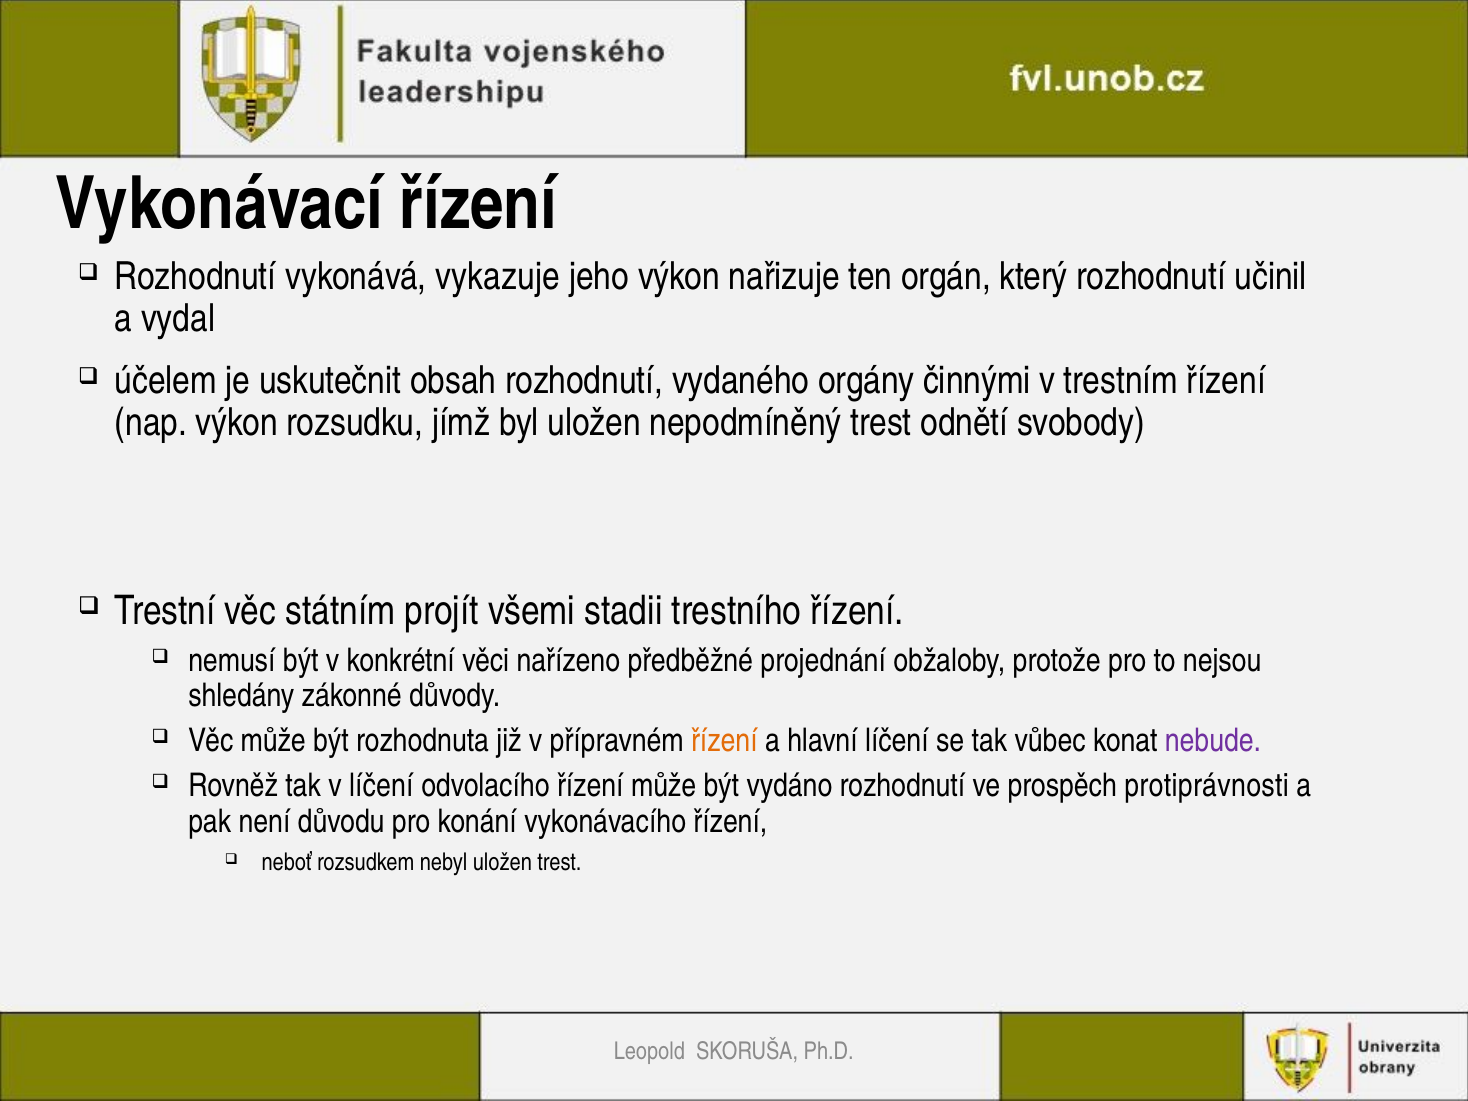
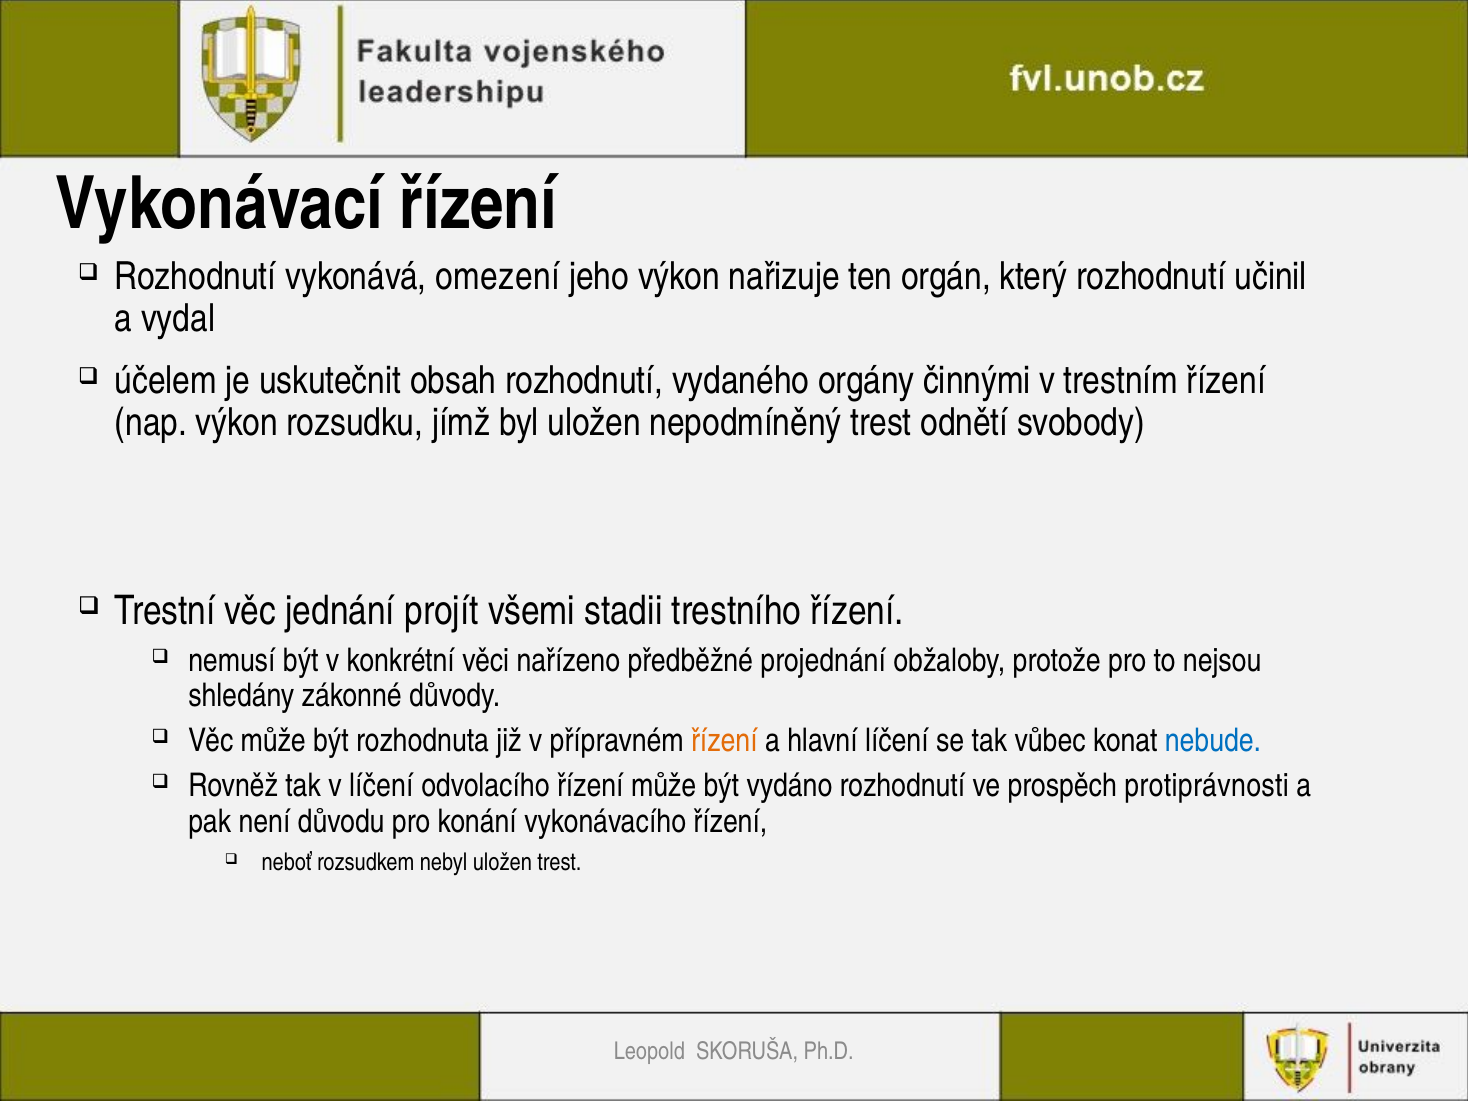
vykazuje: vykazuje -> omezení (498, 277)
státním: státním -> jednání (340, 611)
nebude colour: purple -> blue (1213, 741)
